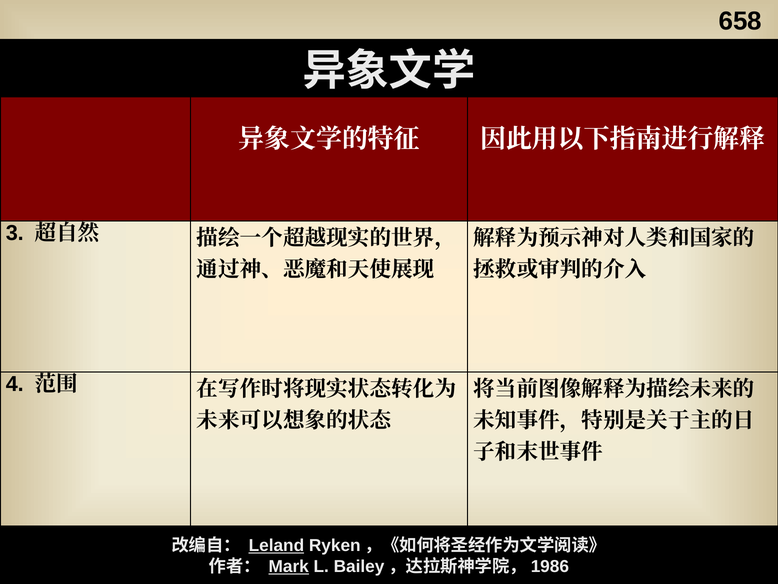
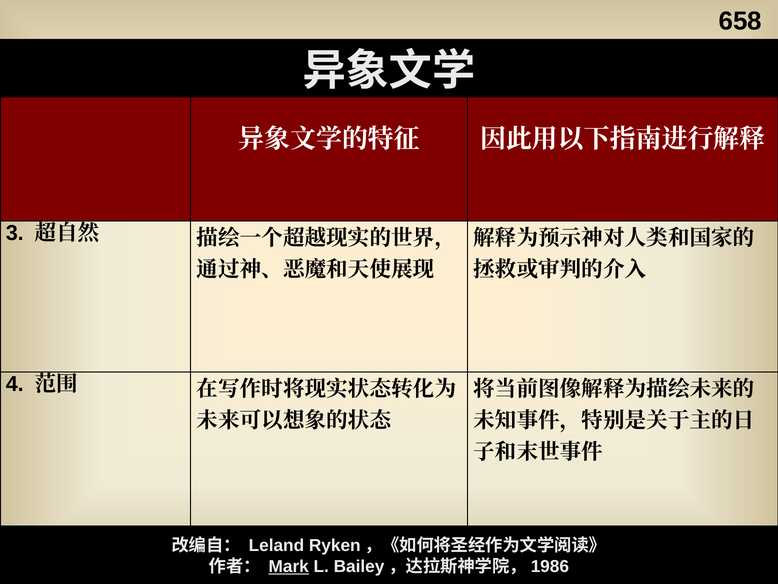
Leland underline: present -> none (276, 545)
